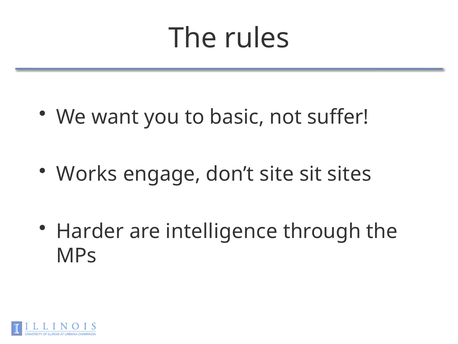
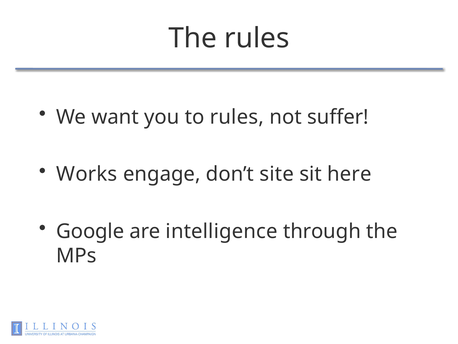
to basic: basic -> rules (237, 117)
sites: sites -> here (349, 174)
Harder: Harder -> Google (90, 231)
